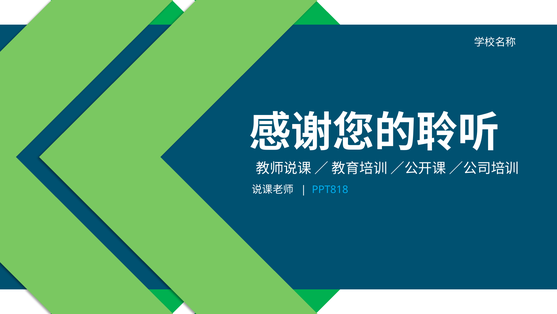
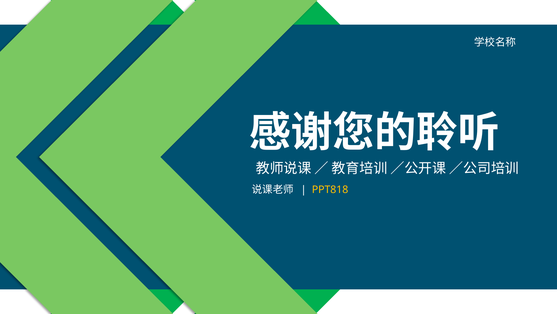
PPT818 colour: light blue -> yellow (330, 189)
